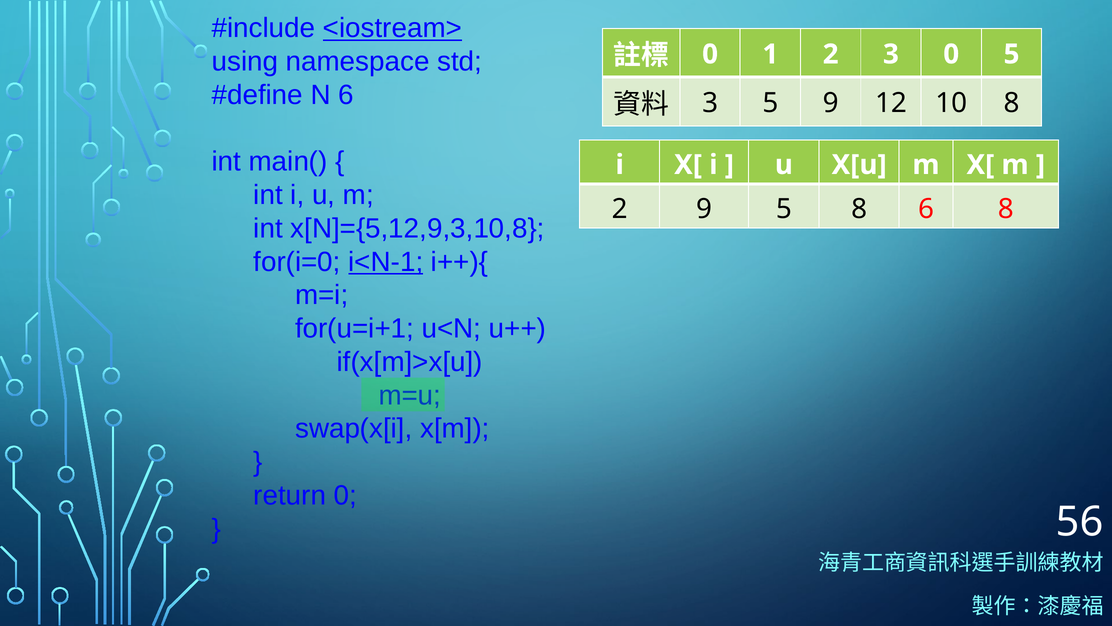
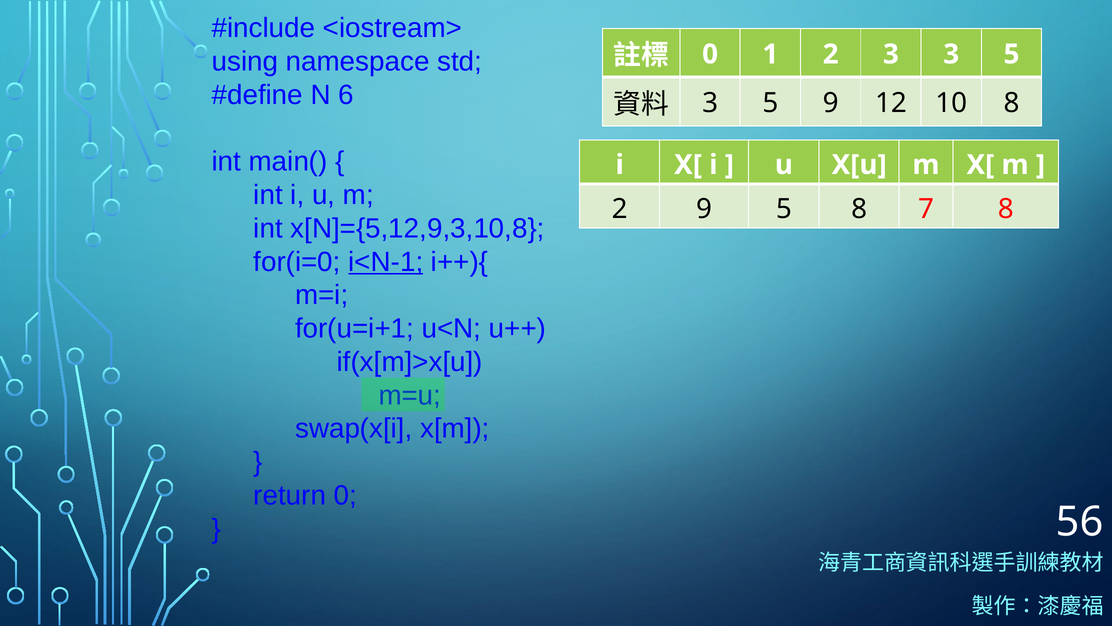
<iostream> underline: present -> none (392, 28)
3 0: 0 -> 3 (951, 54)
8 6: 6 -> 7 (926, 209)
